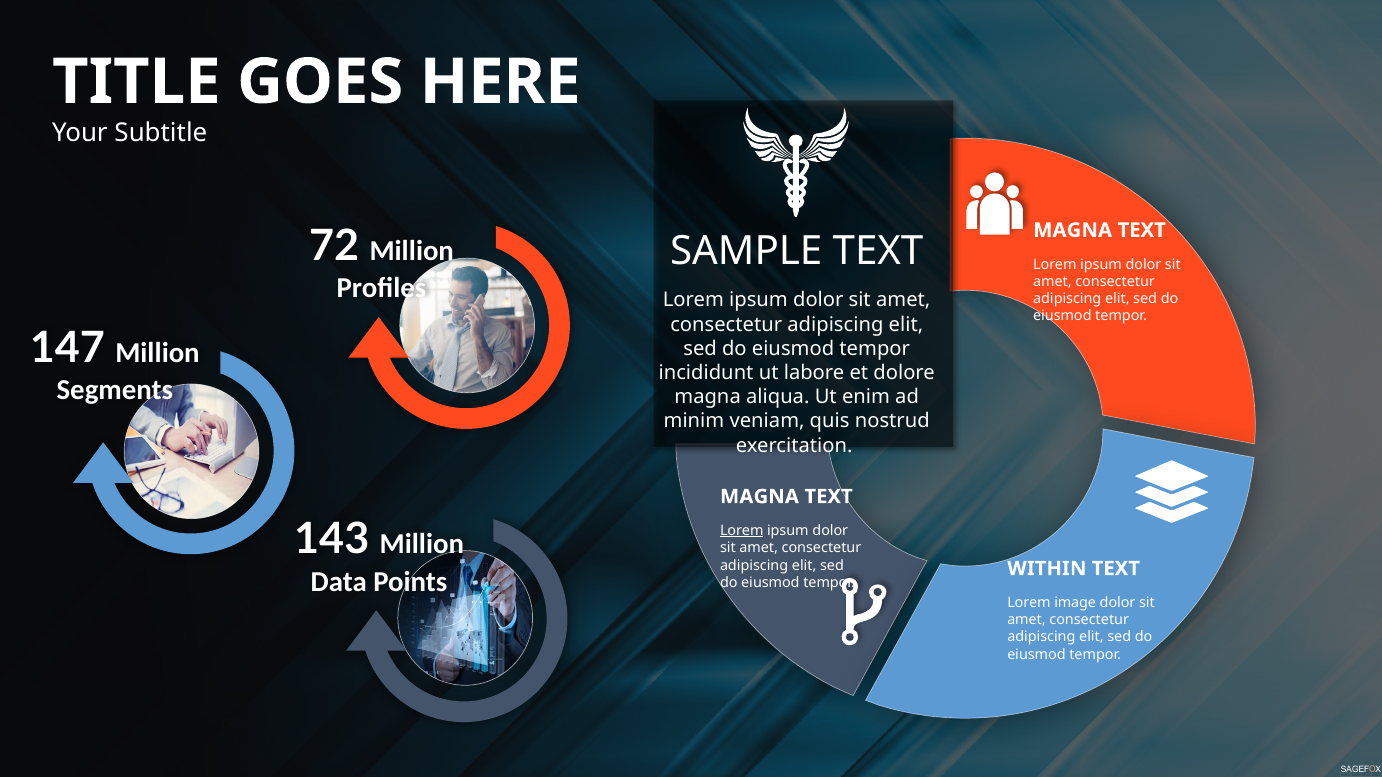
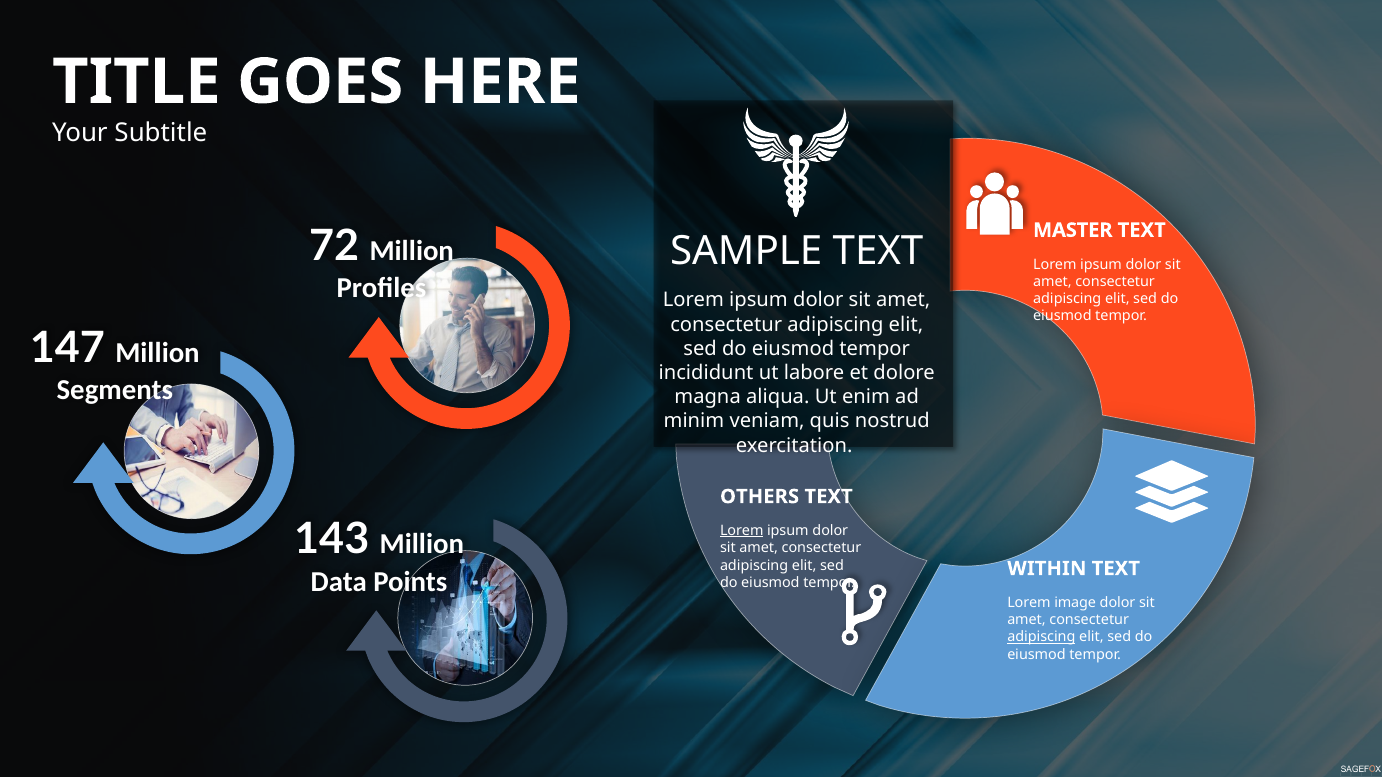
MAGNA: MAGNA -> MASTER (1073, 230)
MAGNA: MAGNA -> OTHERS (760, 497)
adipiscing underline: none -> present (1041, 638)
